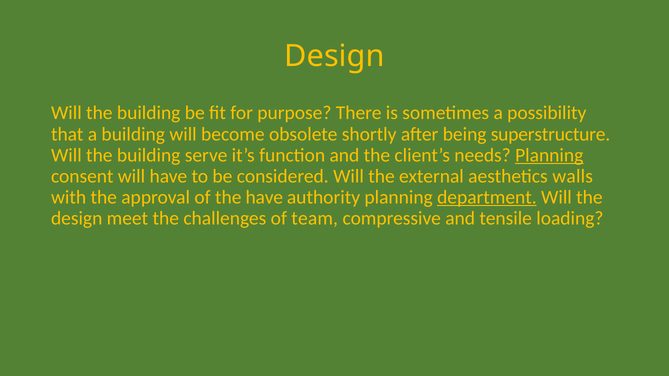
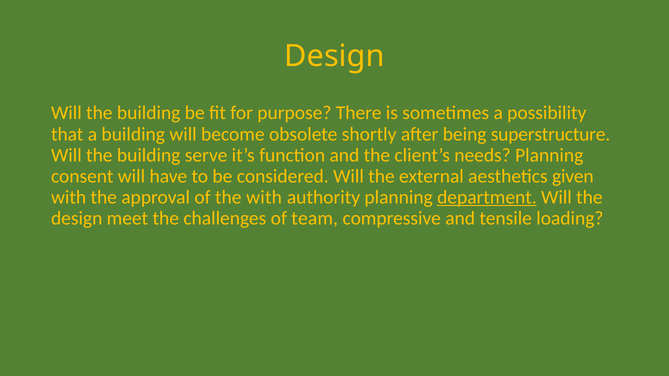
Planning underline: present -> none (549, 155)
walls: walls -> given (573, 176)
the have: have -> with (264, 197)
